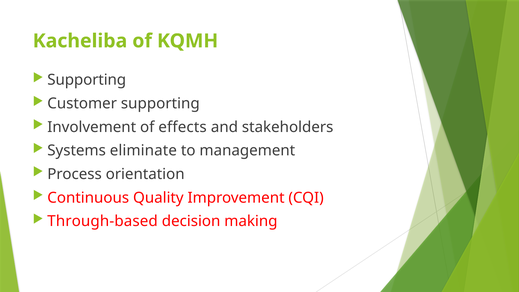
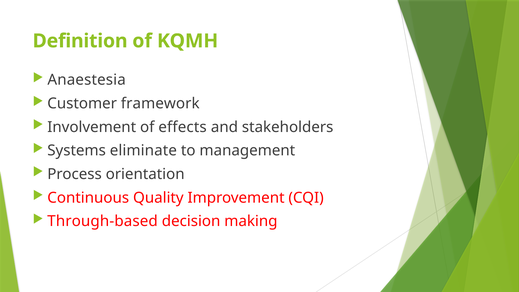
Kacheliba: Kacheliba -> Definition (80, 41)
Supporting: Supporting -> Anaestesia (87, 80)
Customer supporting: supporting -> framework (160, 104)
